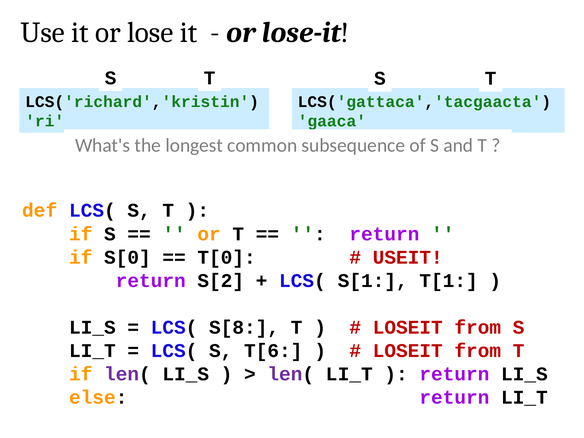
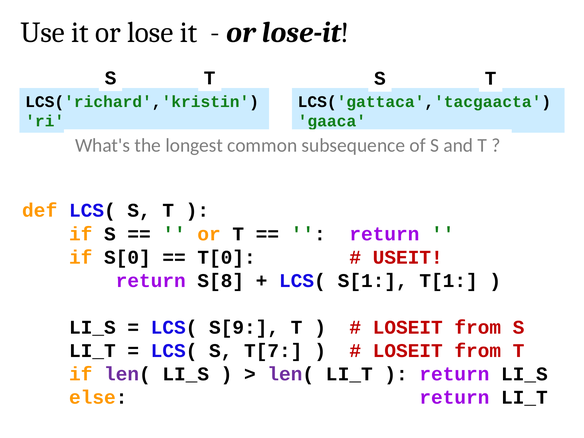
S[2: S[2 -> S[8 (221, 281)
S[8: S[8 -> S[9 (244, 327)
T[6: T[6 -> T[7 (273, 351)
